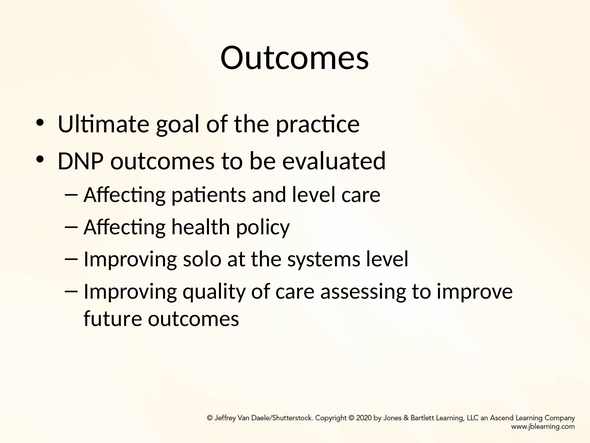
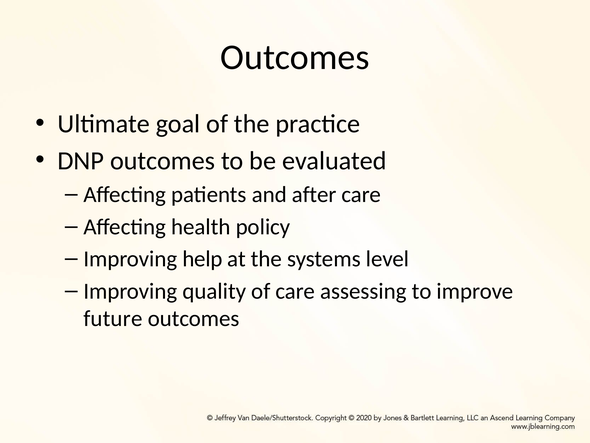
and level: level -> after (314, 194)
solo: solo -> help (202, 259)
